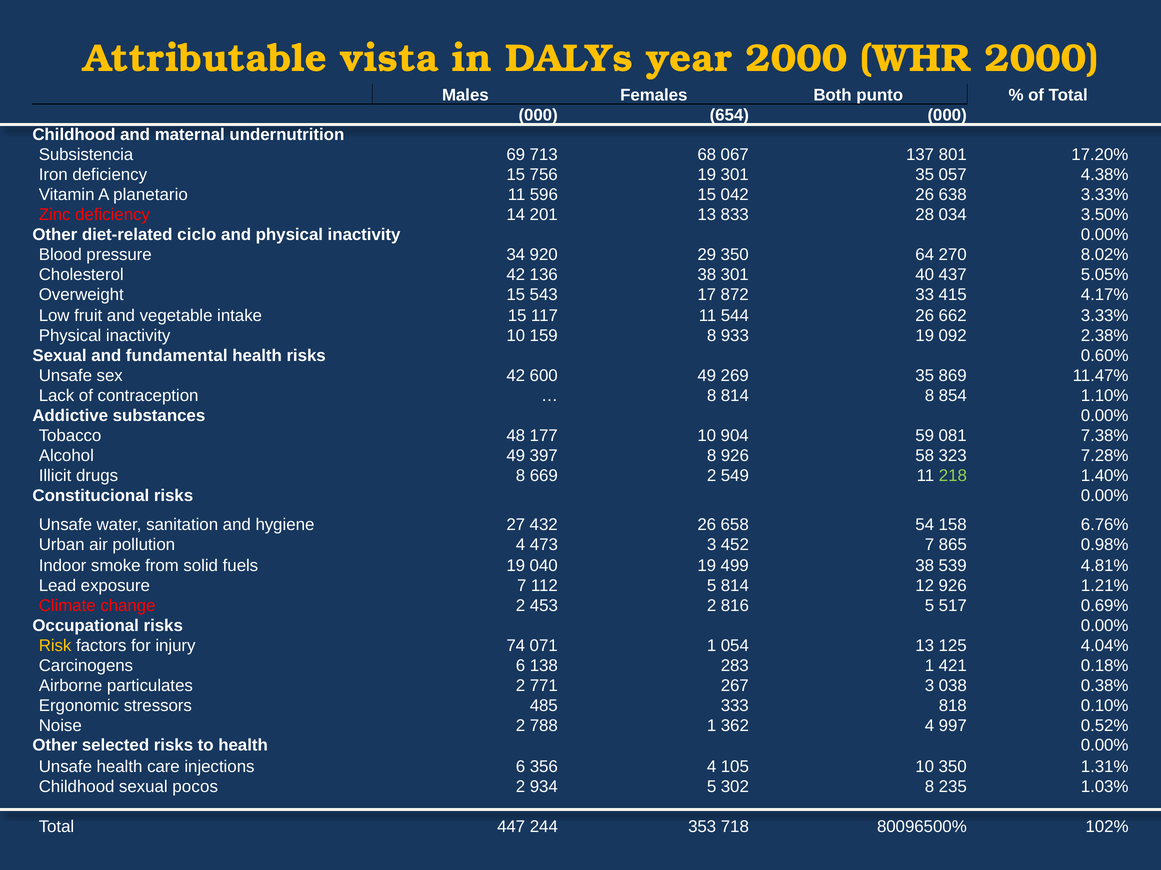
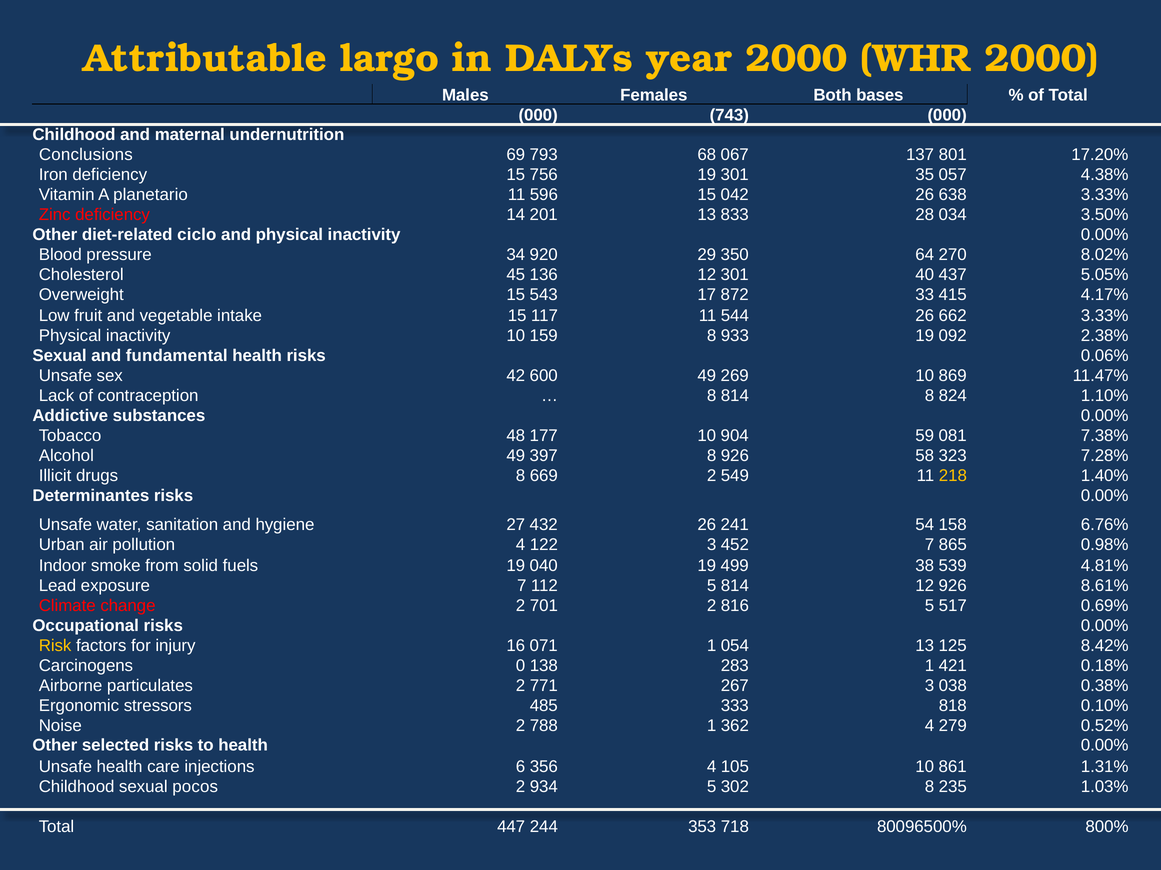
vista: vista -> largo (390, 59)
punto: punto -> bases (880, 95)
654: 654 -> 743 (729, 115)
Subsistencia: Subsistencia -> Conclusions (86, 155)
713: 713 -> 793 (544, 155)
Cholesterol 42: 42 -> 45 (516, 275)
136 38: 38 -> 12 (707, 275)
0.60%: 0.60% -> 0.06% (1105, 356)
269 35: 35 -> 10 (925, 376)
854: 854 -> 824 (953, 396)
218 colour: light green -> yellow (953, 476)
Constitucional: Constitucional -> Determinantes (91, 496)
658: 658 -> 241 (735, 525)
473: 473 -> 122 (544, 545)
1.21%: 1.21% -> 8.61% (1105, 586)
453: 453 -> 701 (544, 606)
74: 74 -> 16 (516, 646)
4.04%: 4.04% -> 8.42% (1105, 646)
Carcinogens 6: 6 -> 0 (521, 666)
997: 997 -> 279 (953, 726)
10 350: 350 -> 861 (953, 767)
102%: 102% -> 800% (1107, 827)
